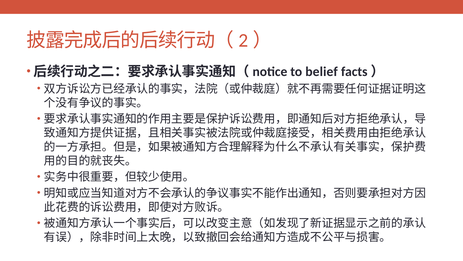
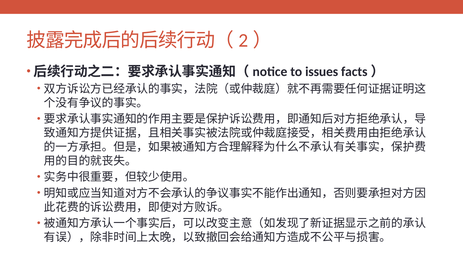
belief: belief -> issues (322, 72)
